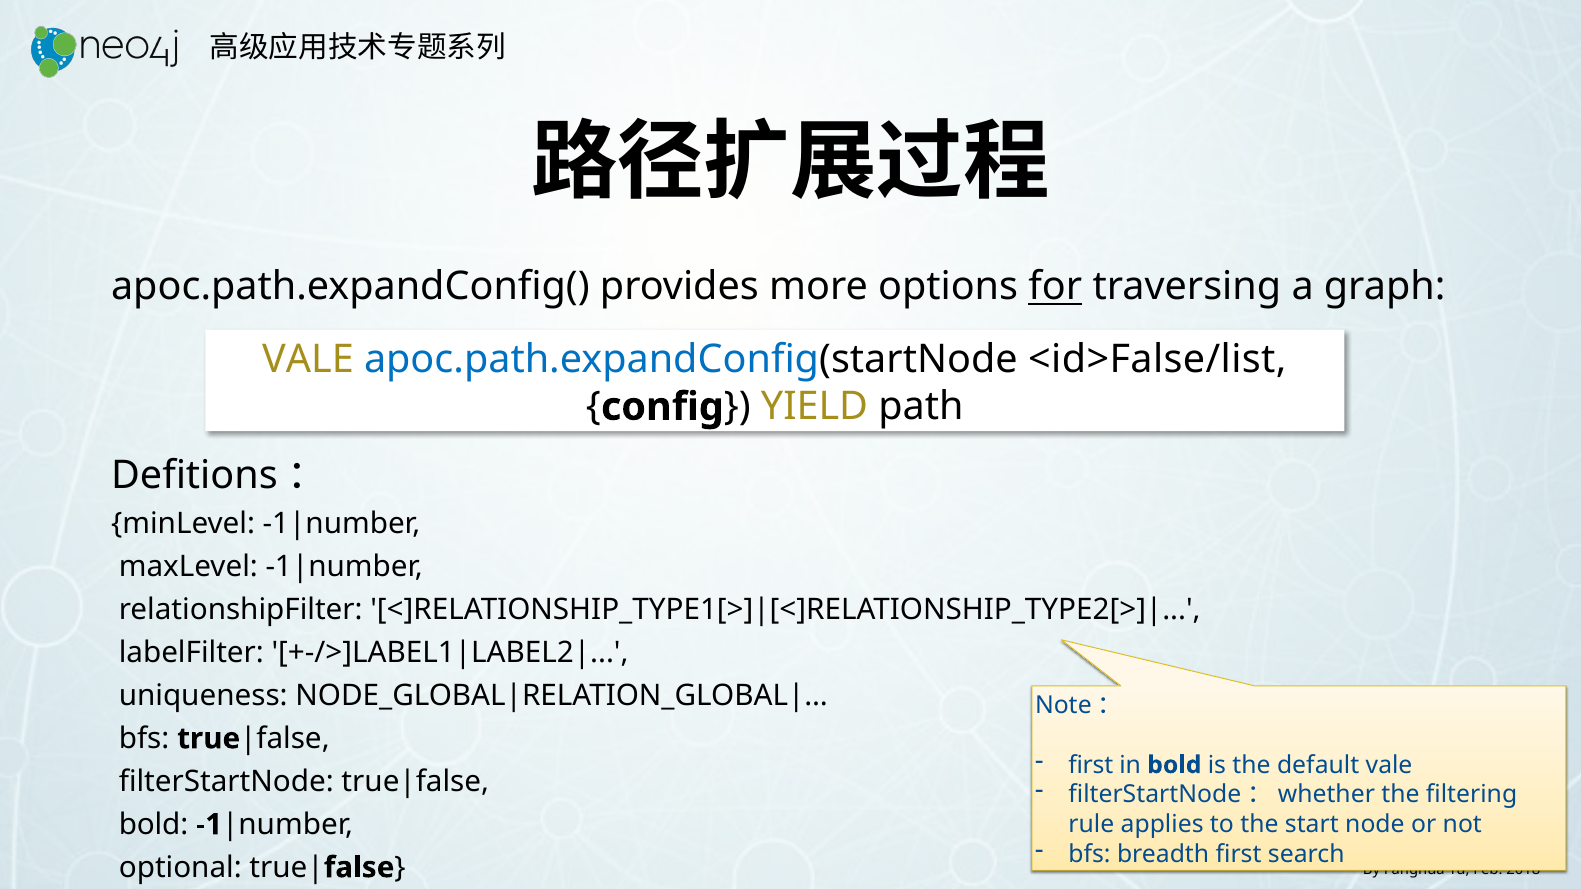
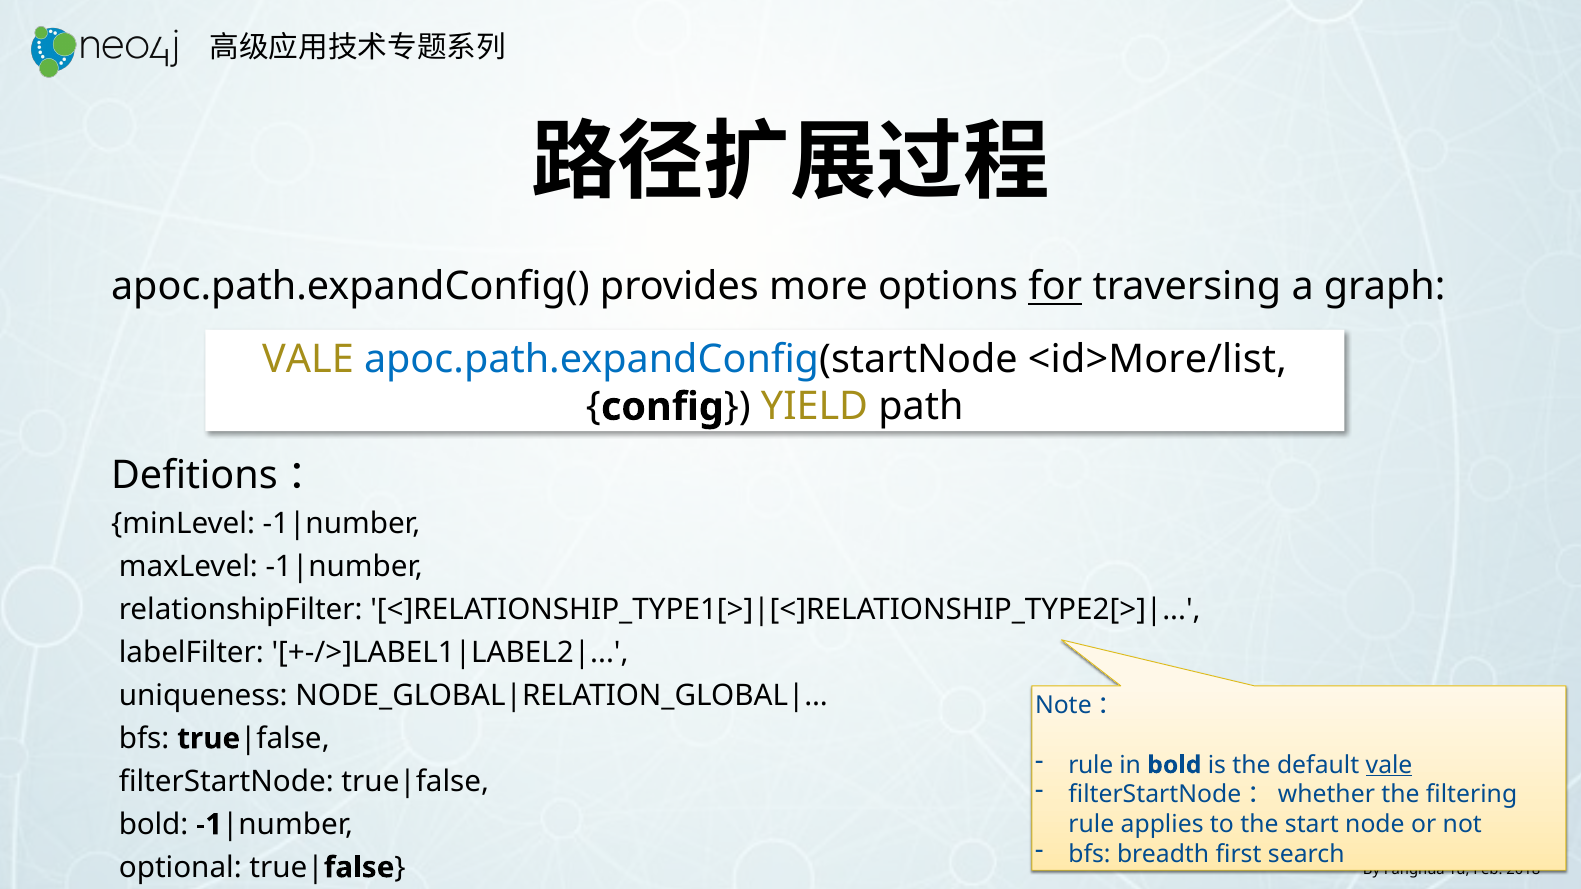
<id>False/list: <id>False/list -> <id>More/list (1157, 360)
first: first -> rule (1091, 765)
vale underline: none -> present (1389, 765)
